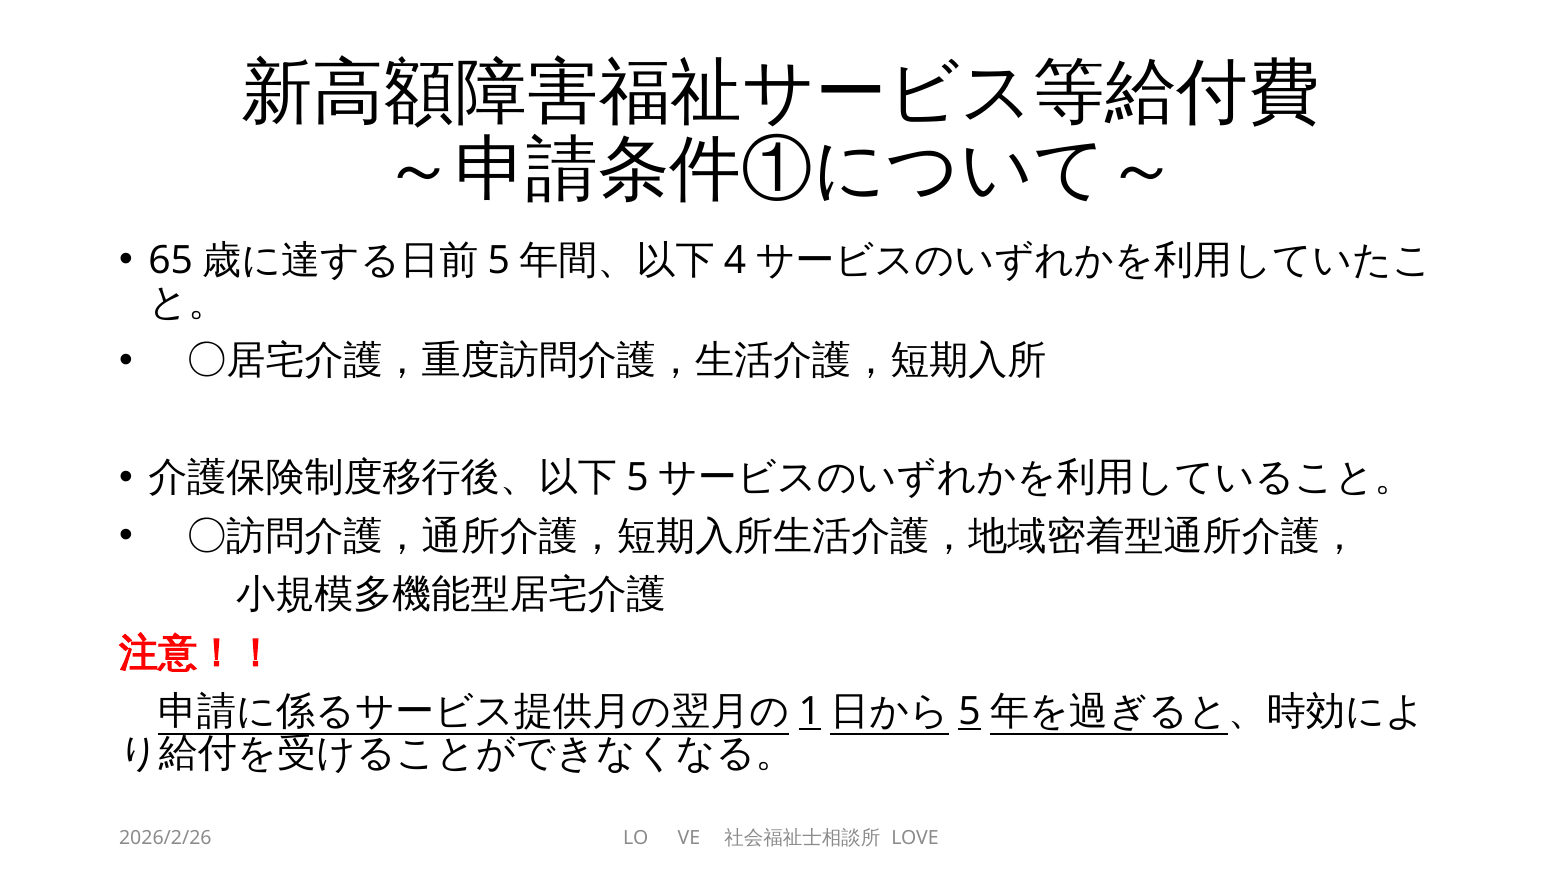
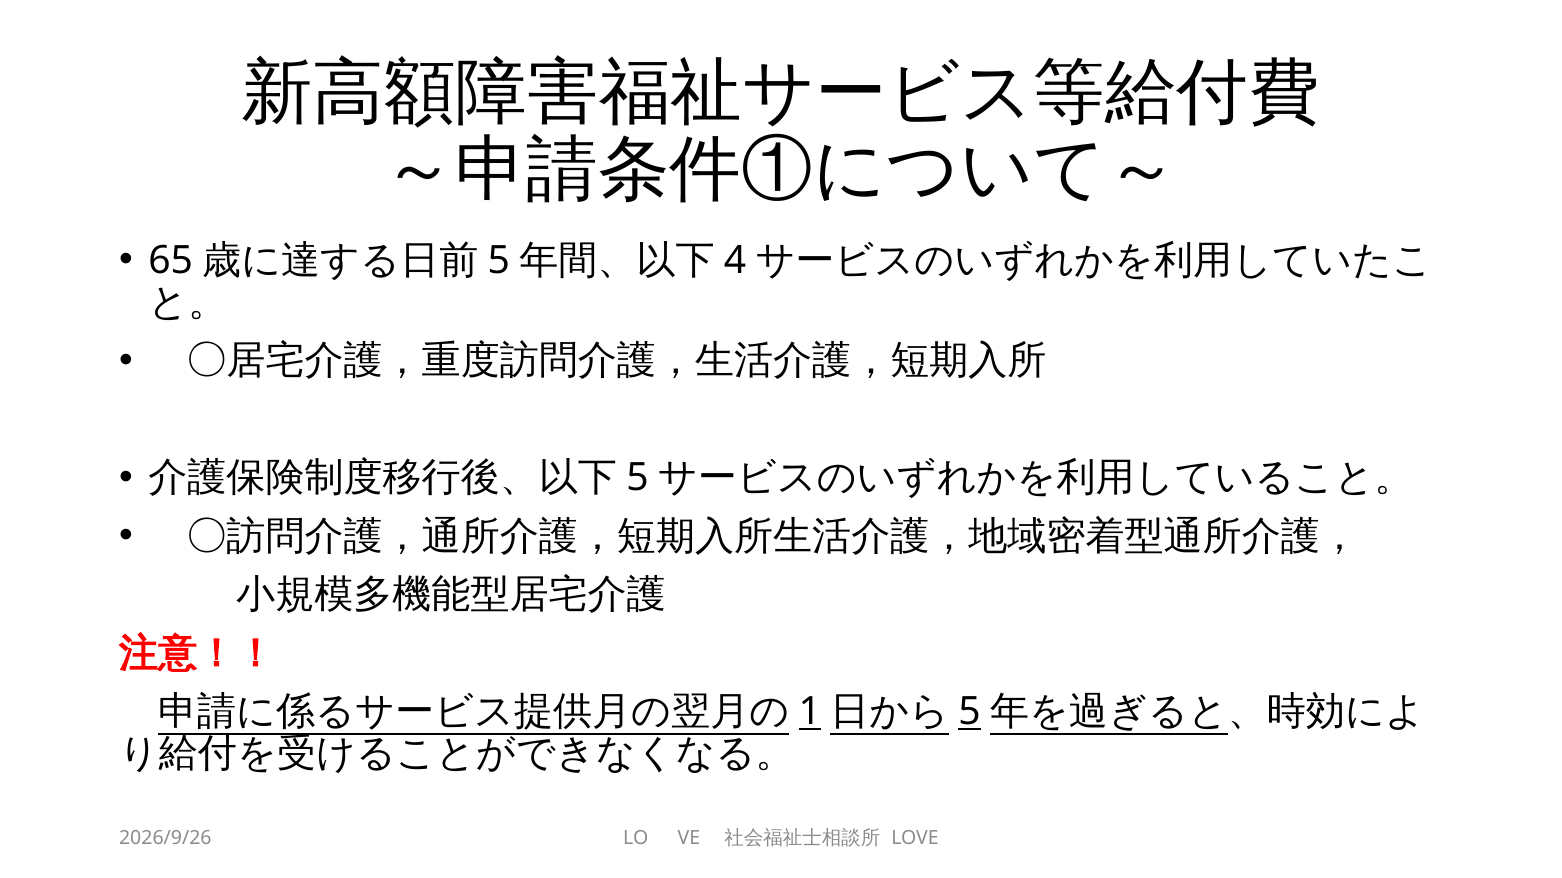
2026/2/26: 2026/2/26 -> 2026/9/26 (165, 839)
